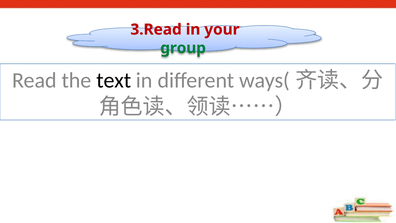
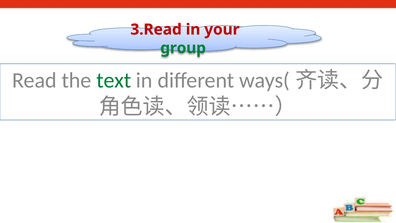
text colour: black -> green (114, 80)
